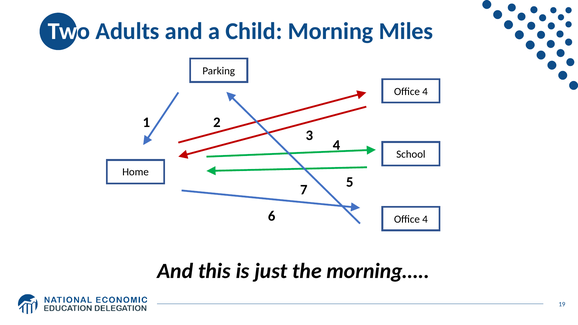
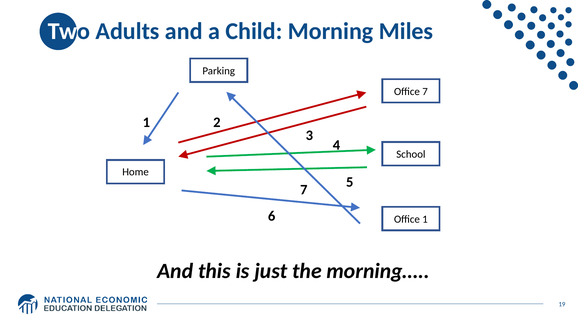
4: 4 -> 7 (425, 92)
4: 4 -> 1 (425, 219)
